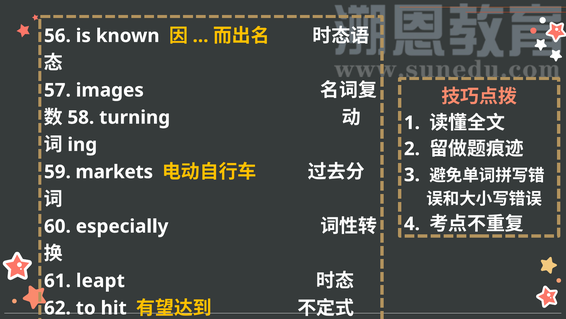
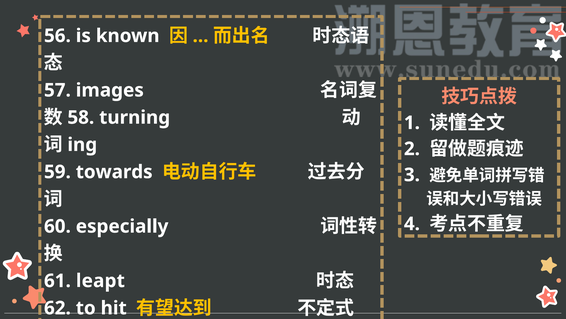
markets: markets -> towards (114, 172)
